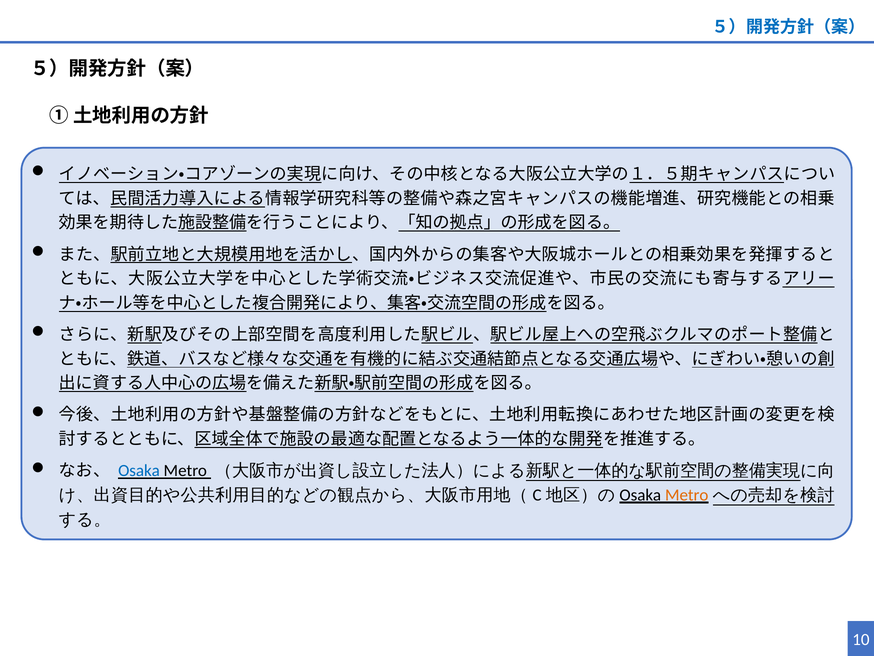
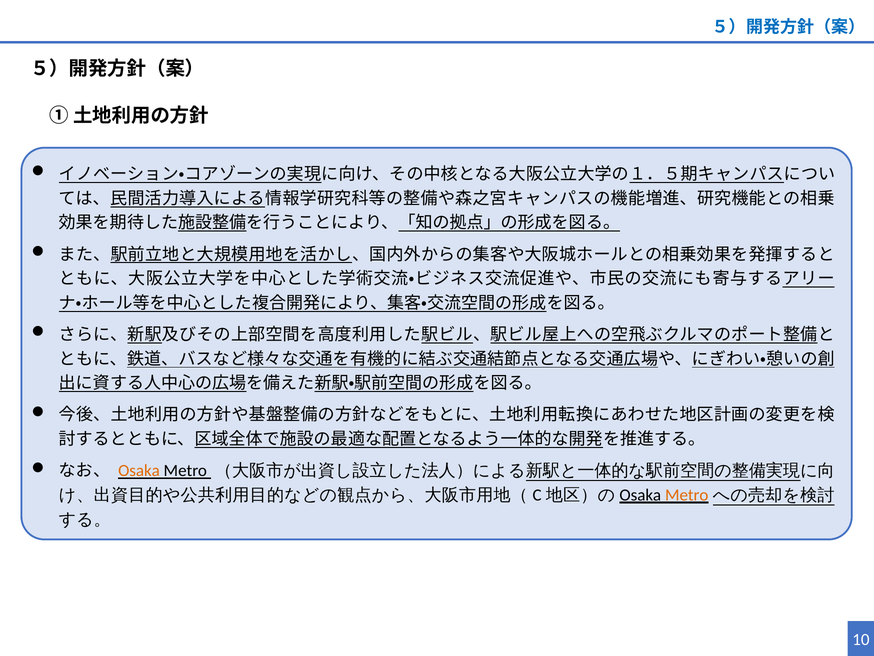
Osaka colour: blue -> orange (139, 470)
